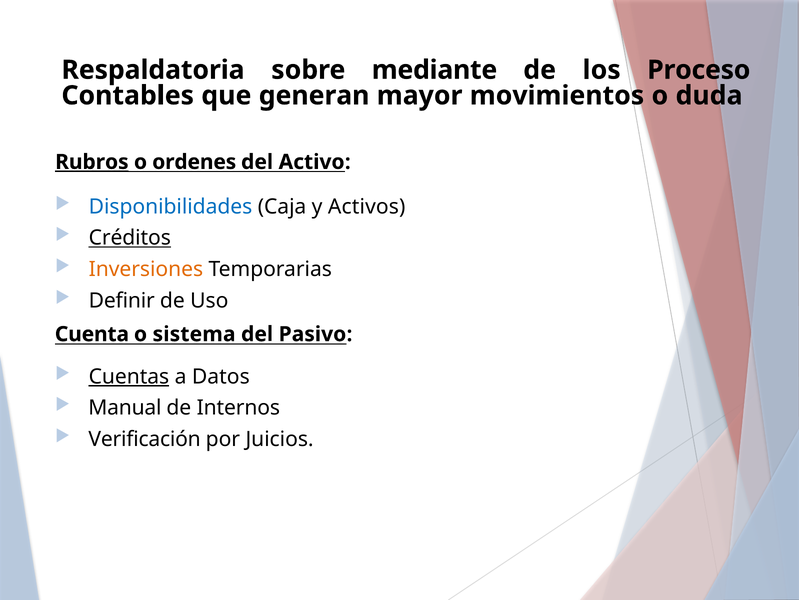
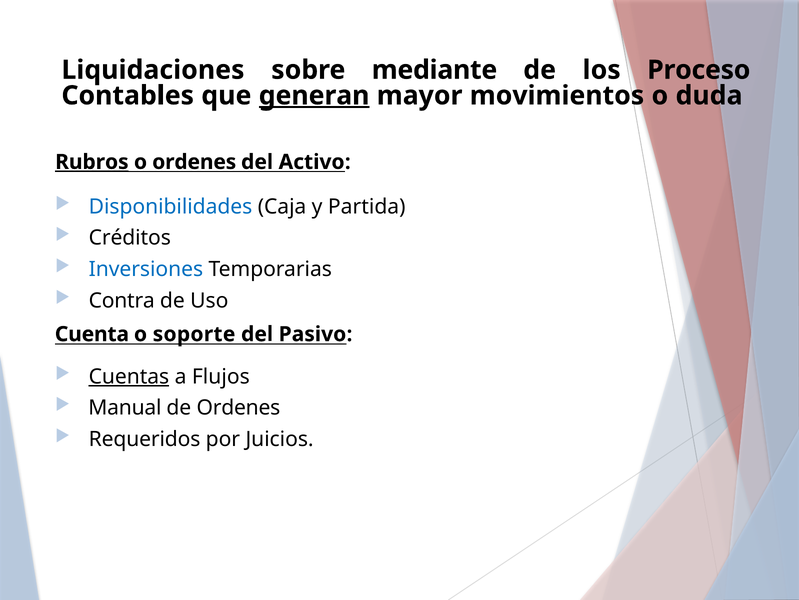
Respaldatoria: Respaldatoria -> Liquidaciones (153, 70)
generan underline: none -> present (314, 95)
Activos: Activos -> Partida (367, 206)
Créditos underline: present -> none (130, 238)
Inversiones colour: orange -> blue (146, 269)
Definir: Definir -> Contra (122, 300)
sistema: sistema -> soporte (194, 334)
Datos: Datos -> Flujos (221, 376)
de Internos: Internos -> Ordenes (238, 408)
Verificación: Verificación -> Requeridos (145, 439)
